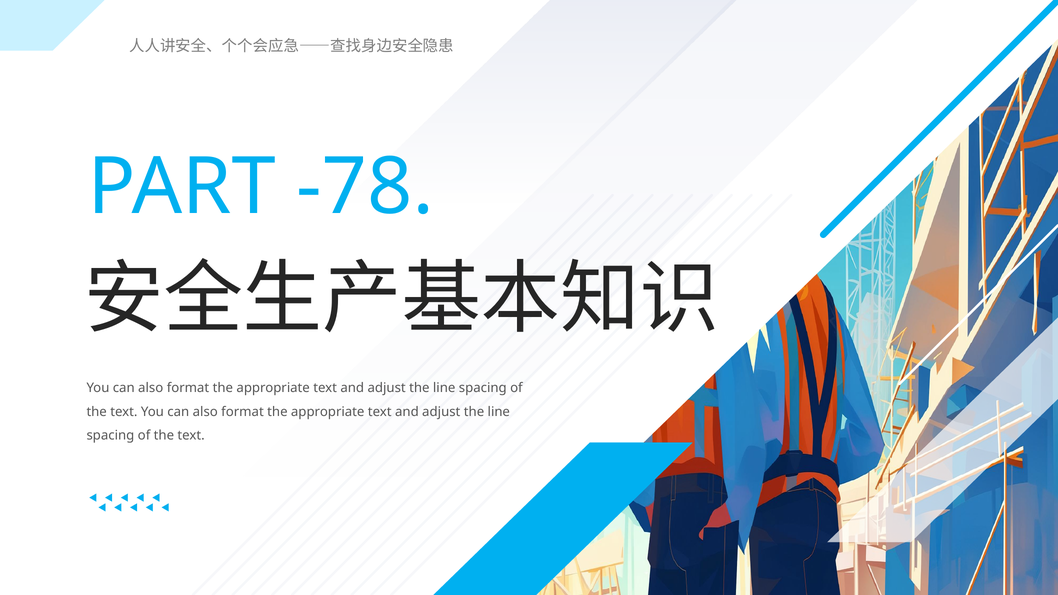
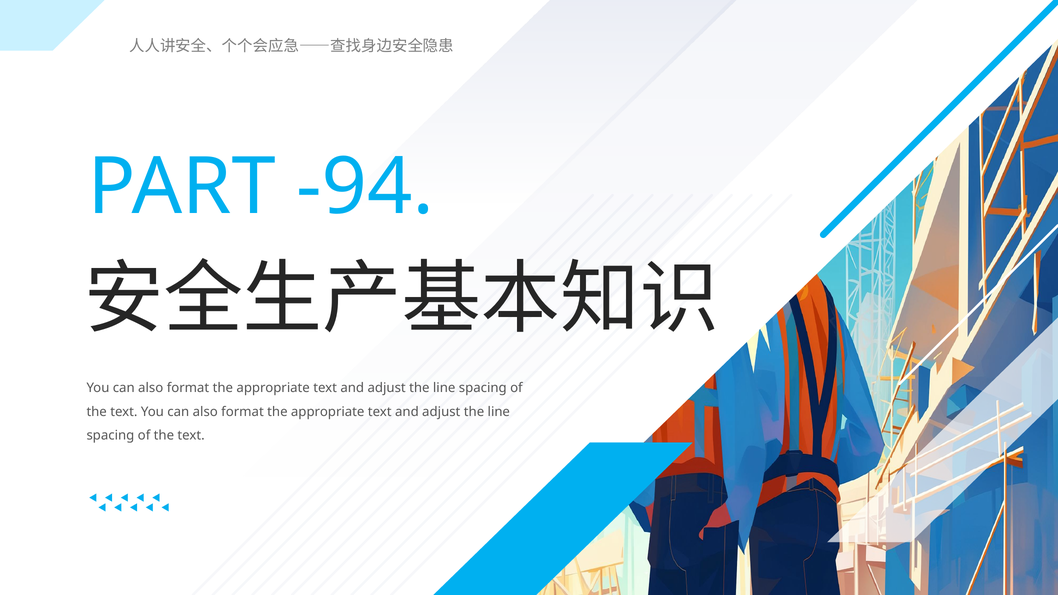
-78: -78 -> -94 (365, 187)
